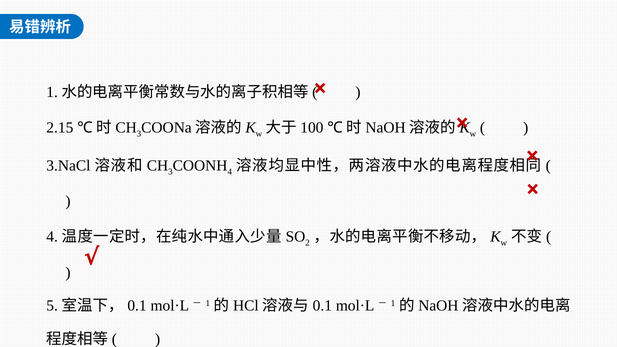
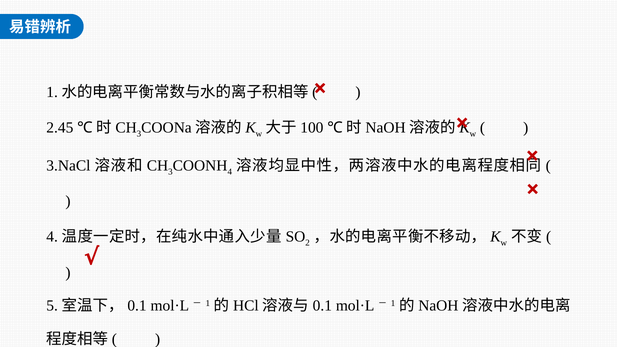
2.15: 2.15 -> 2.45 (60, 128)
